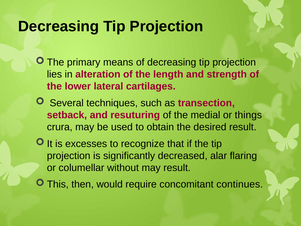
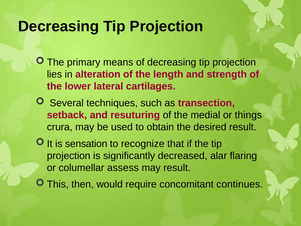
excesses: excesses -> sensation (86, 144)
without: without -> assess (123, 168)
